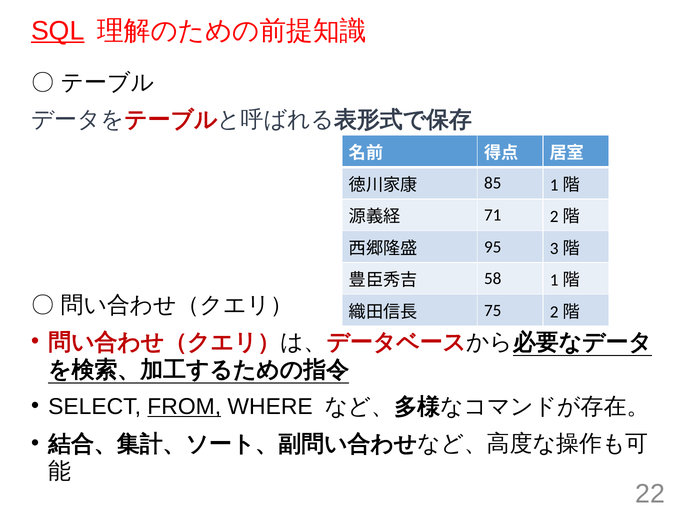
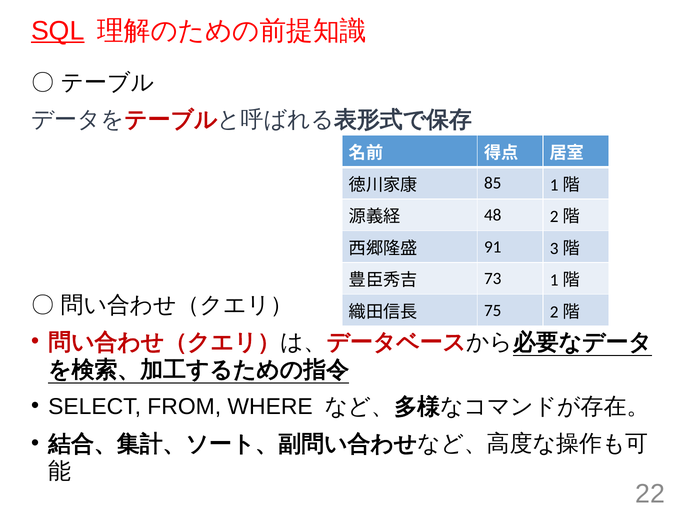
71: 71 -> 48 (493, 215)
95: 95 -> 91 (493, 246)
58: 58 -> 73 (493, 278)
FROM underline: present -> none (184, 406)
